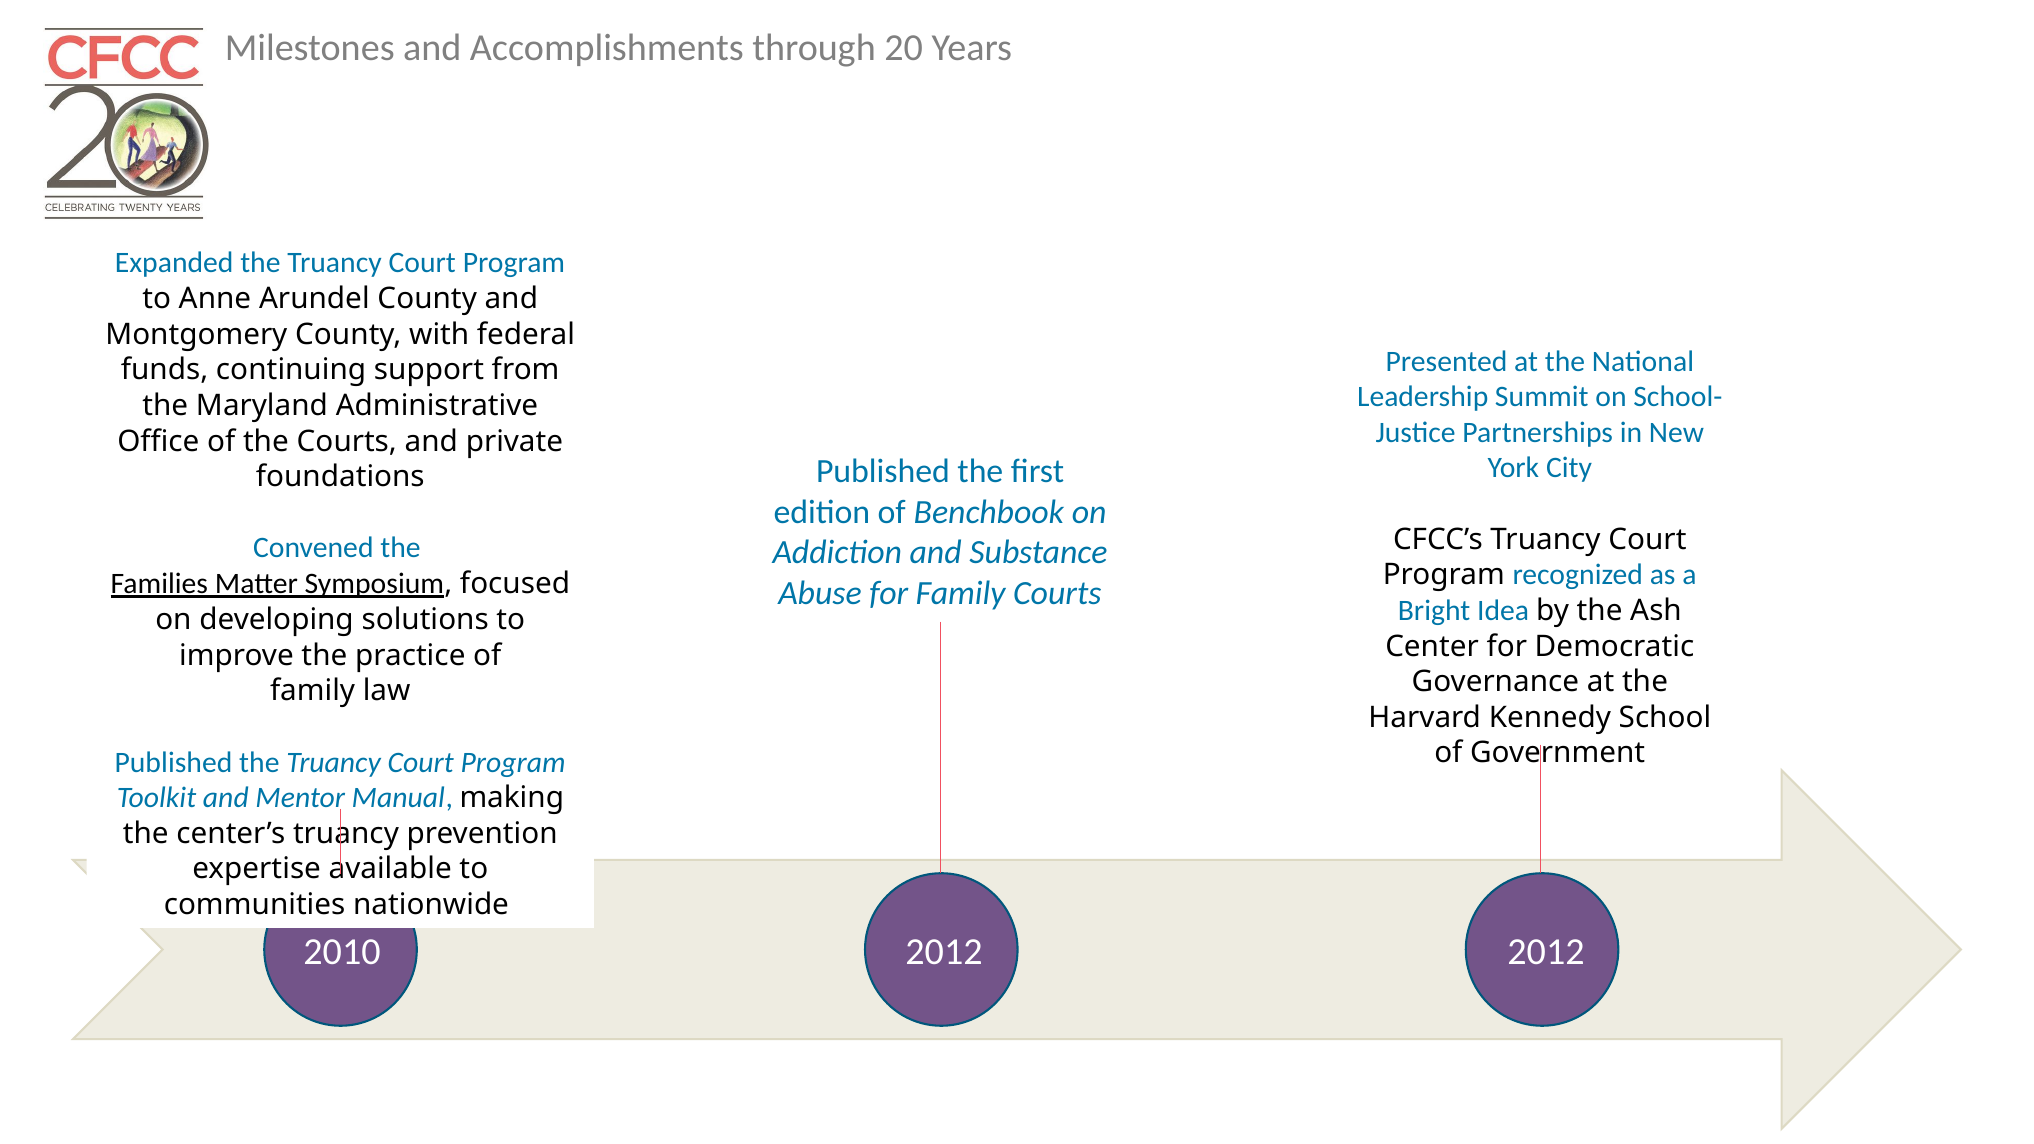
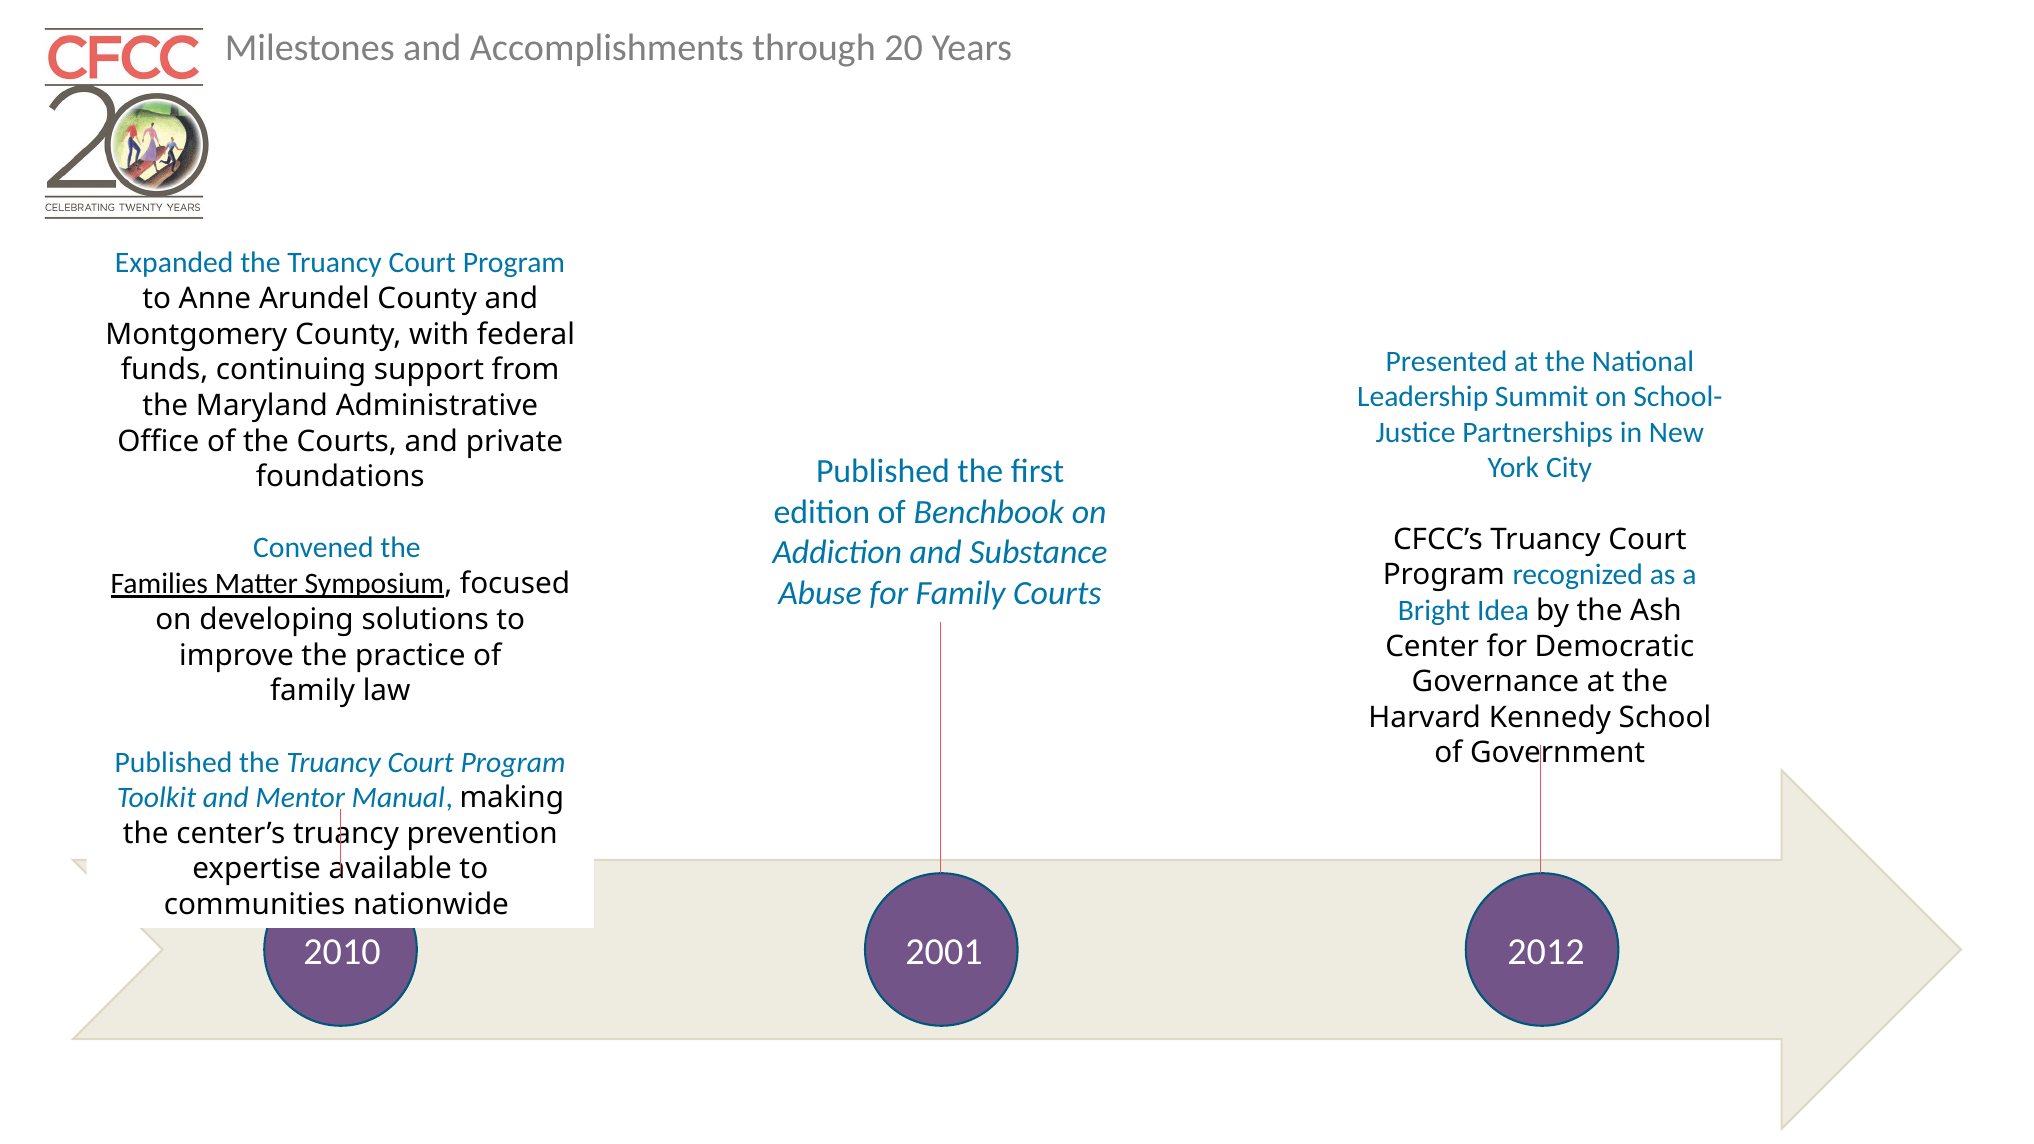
2010 2012: 2012 -> 2001 (944, 952)
